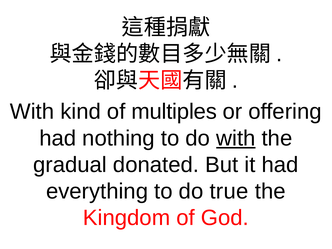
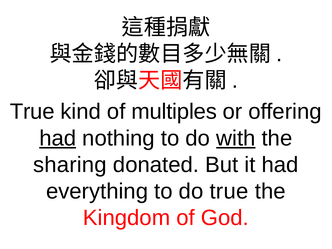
With: With -> True (32, 112)
had underline: none -> present (58, 138)
gradual: gradual -> sharing (70, 165)
